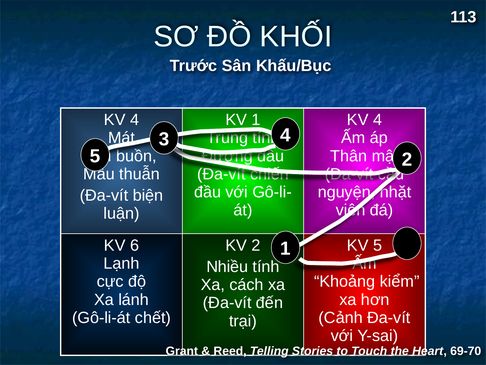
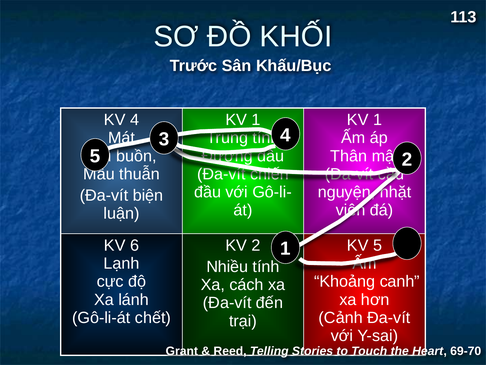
4: 4 -> 1 (378, 120)
kiểm: kiểm -> canh (400, 281)
